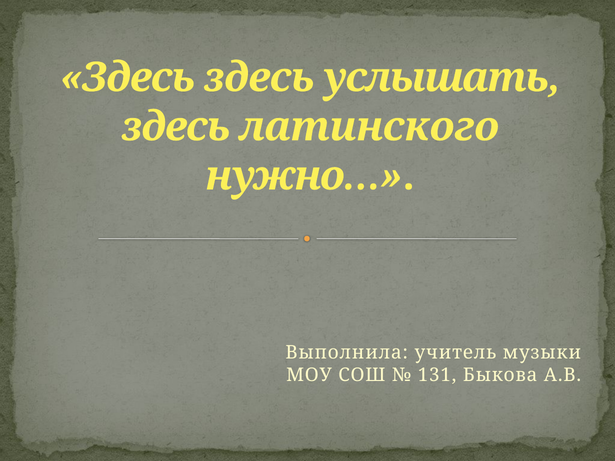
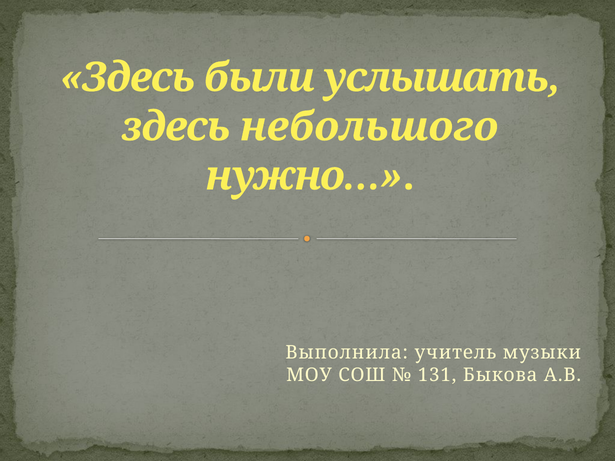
Здесь здесь: здесь -> были (259, 78)
латинского: латинского -> небольшого (369, 127)
